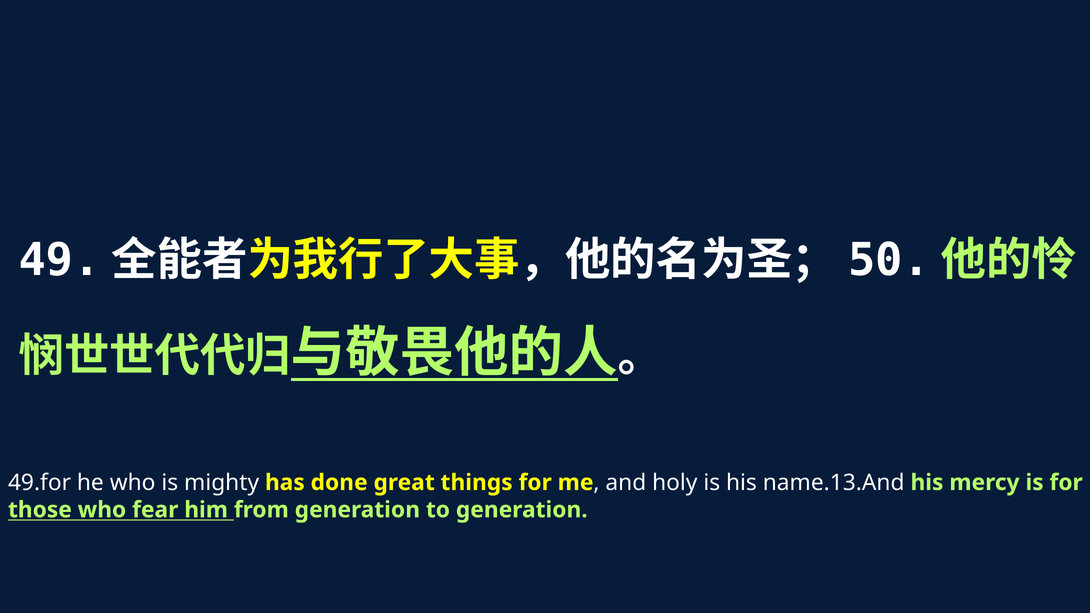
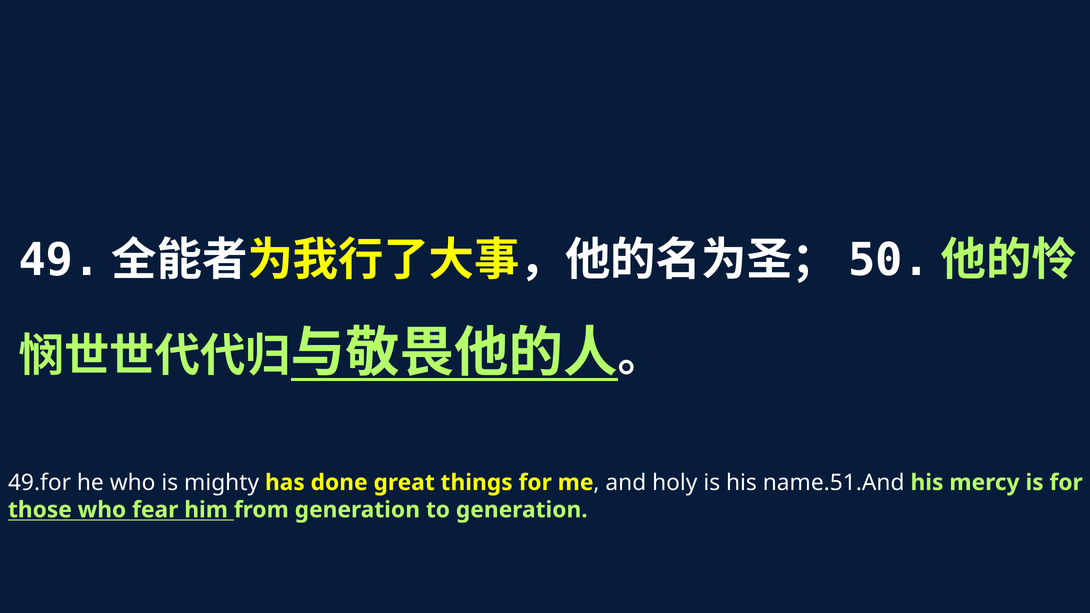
name.13.And: name.13.And -> name.51.And (834, 483)
